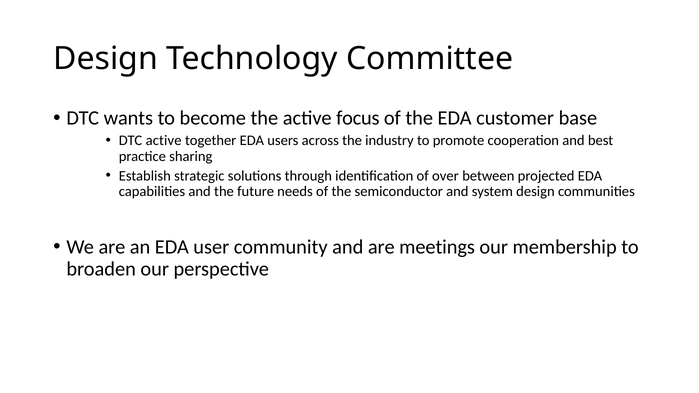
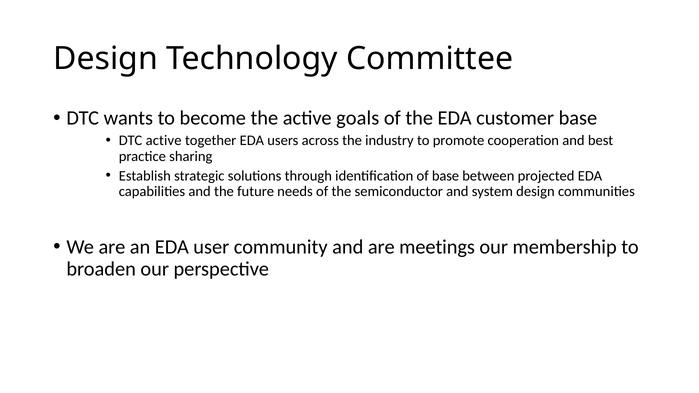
focus: focus -> goals (358, 118)
of over: over -> base (446, 176)
